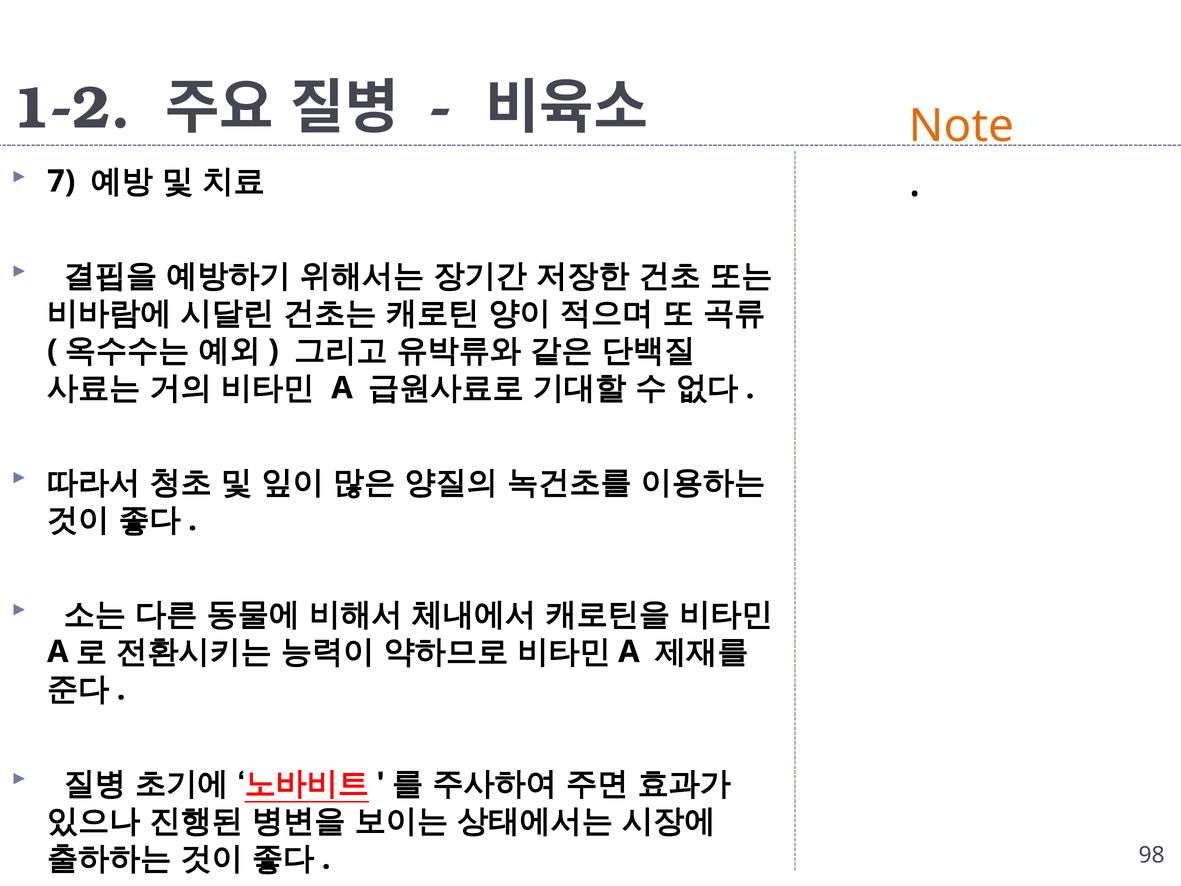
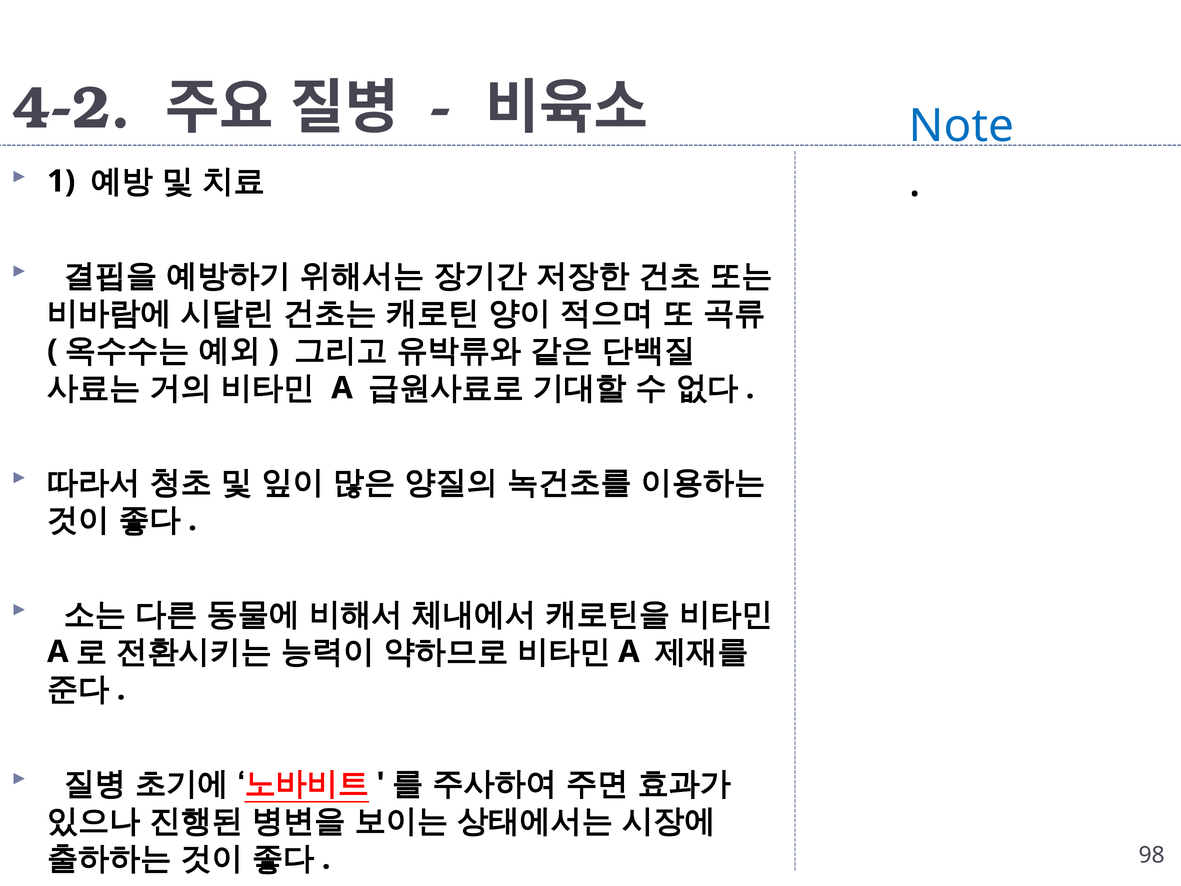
1-2: 1-2 -> 4-2 (71, 108)
Note colour: orange -> blue (962, 126)
7: 7 -> 1 (61, 181)
